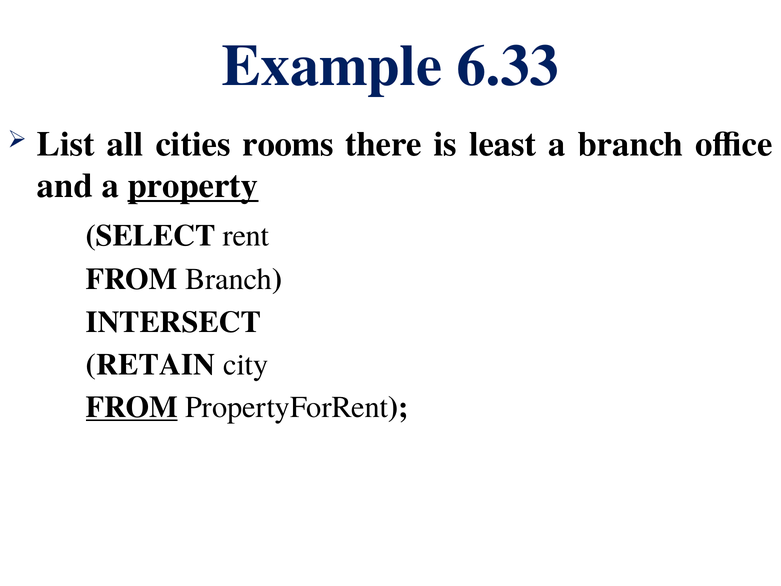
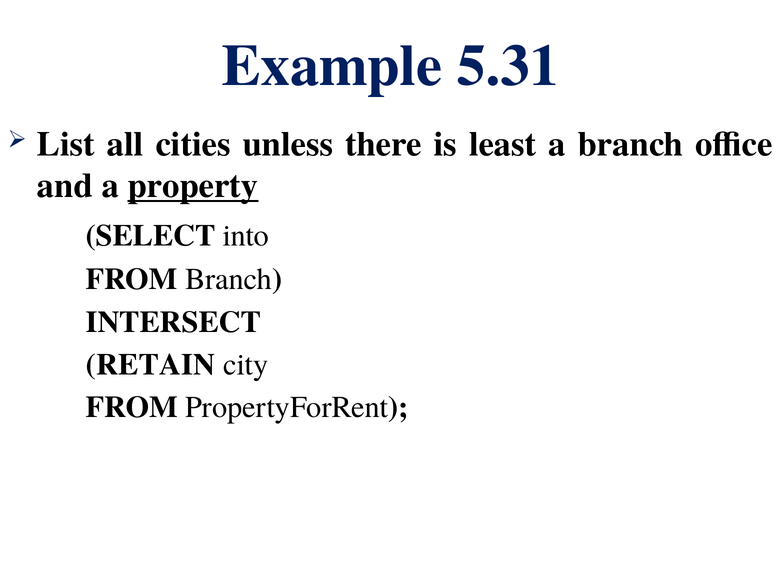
6.33: 6.33 -> 5.31 (508, 66)
rooms: rooms -> unless (288, 144)
rent: rent -> into (246, 236)
FROM underline: present -> none (132, 407)
